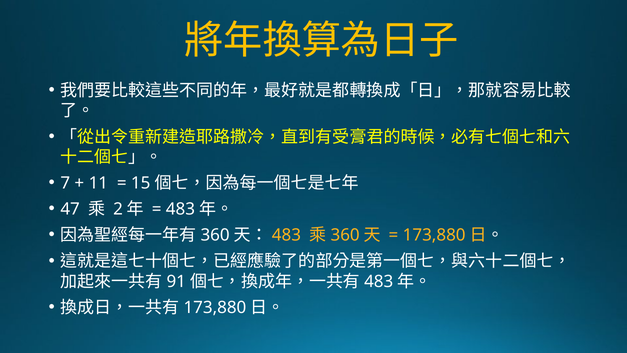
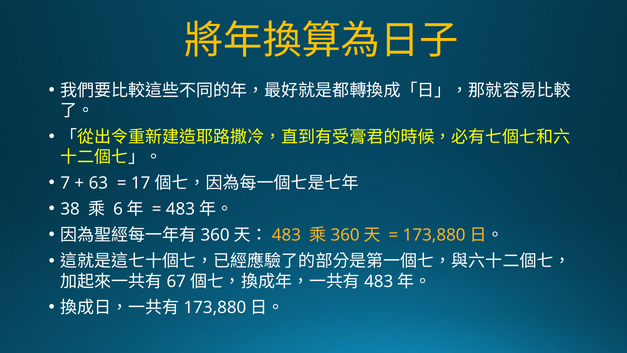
11: 11 -> 63 (98, 183)
15: 15 -> 17 (141, 183)
47: 47 -> 38 (70, 209)
2: 2 -> 6 (118, 209)
91: 91 -> 67 (176, 281)
